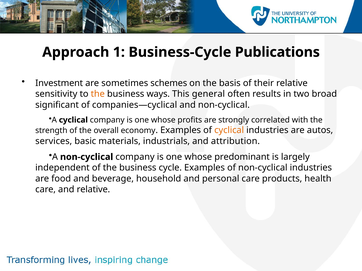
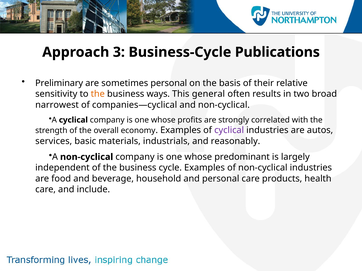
1: 1 -> 3 (119, 52)
Investment: Investment -> Preliminary (59, 83)
sometimes schemes: schemes -> personal (169, 83)
significant: significant -> narrowest (57, 105)
cyclical colour: orange -> purple (229, 130)
attribution: attribution -> reasonably (235, 141)
and relative: relative -> include (93, 190)
